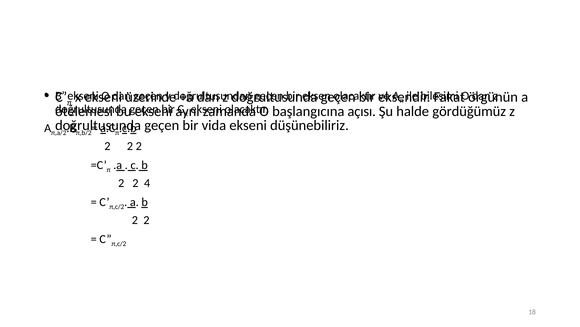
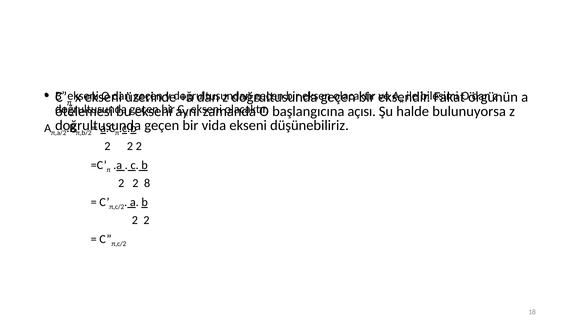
gördüğümüz: gördüğümüz -> bulunuyorsa (469, 111)
4: 4 -> 8 (147, 183)
